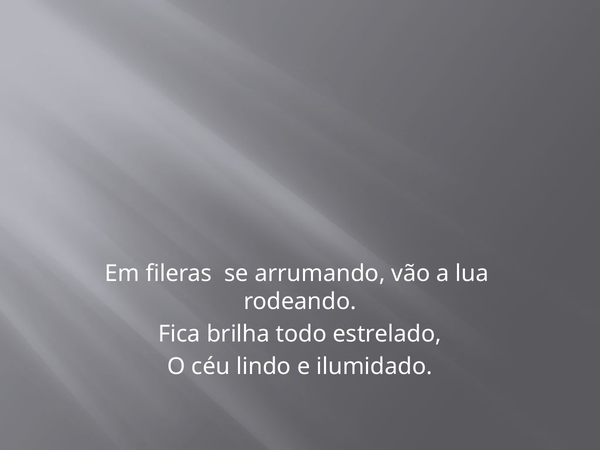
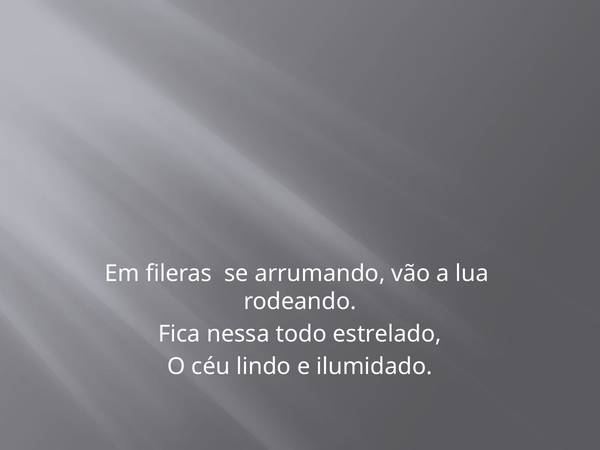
brilha: brilha -> nessa (238, 334)
